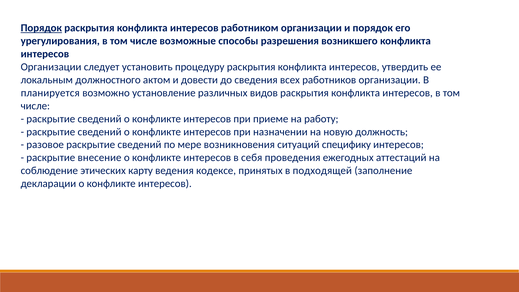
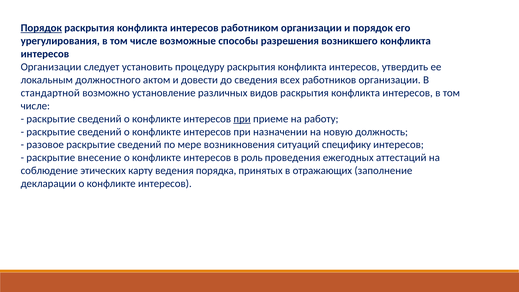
планируется: планируется -> стандартной (50, 93)
при underline: none -> present (242, 119)
себя: себя -> роль (252, 158)
кодексе: кодексе -> порядка (216, 171)
подходящей: подходящей -> отражающих (322, 171)
